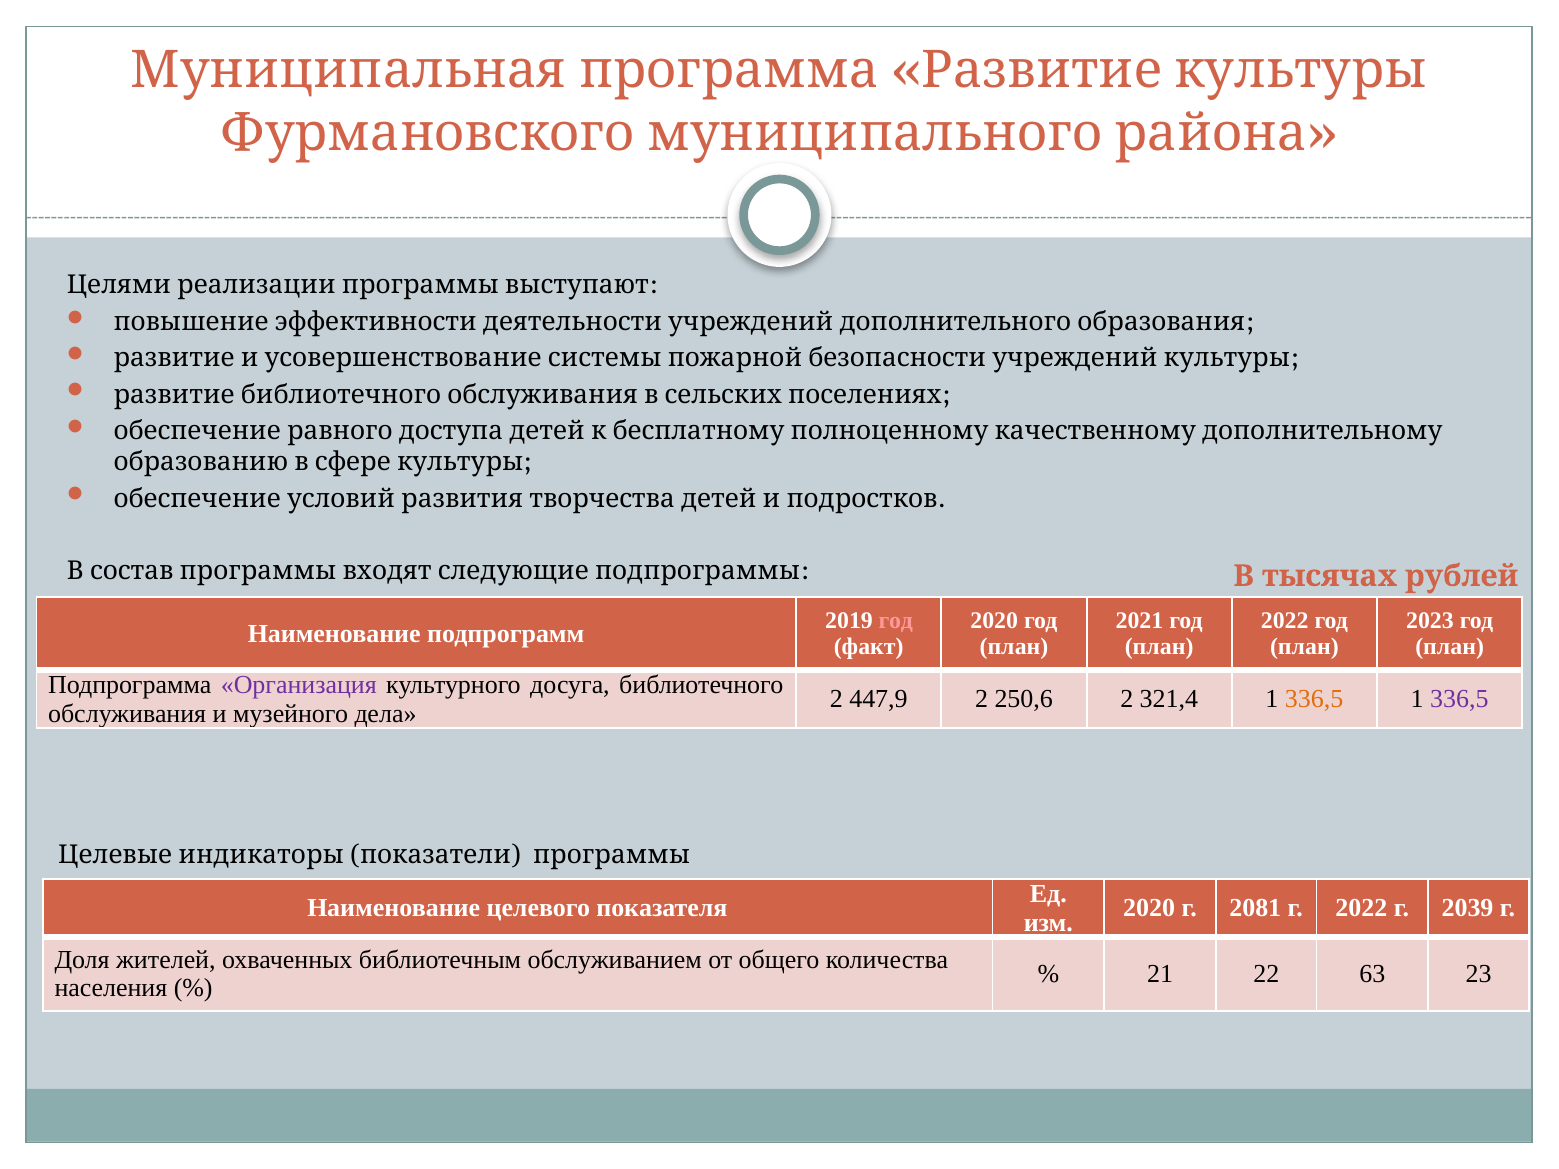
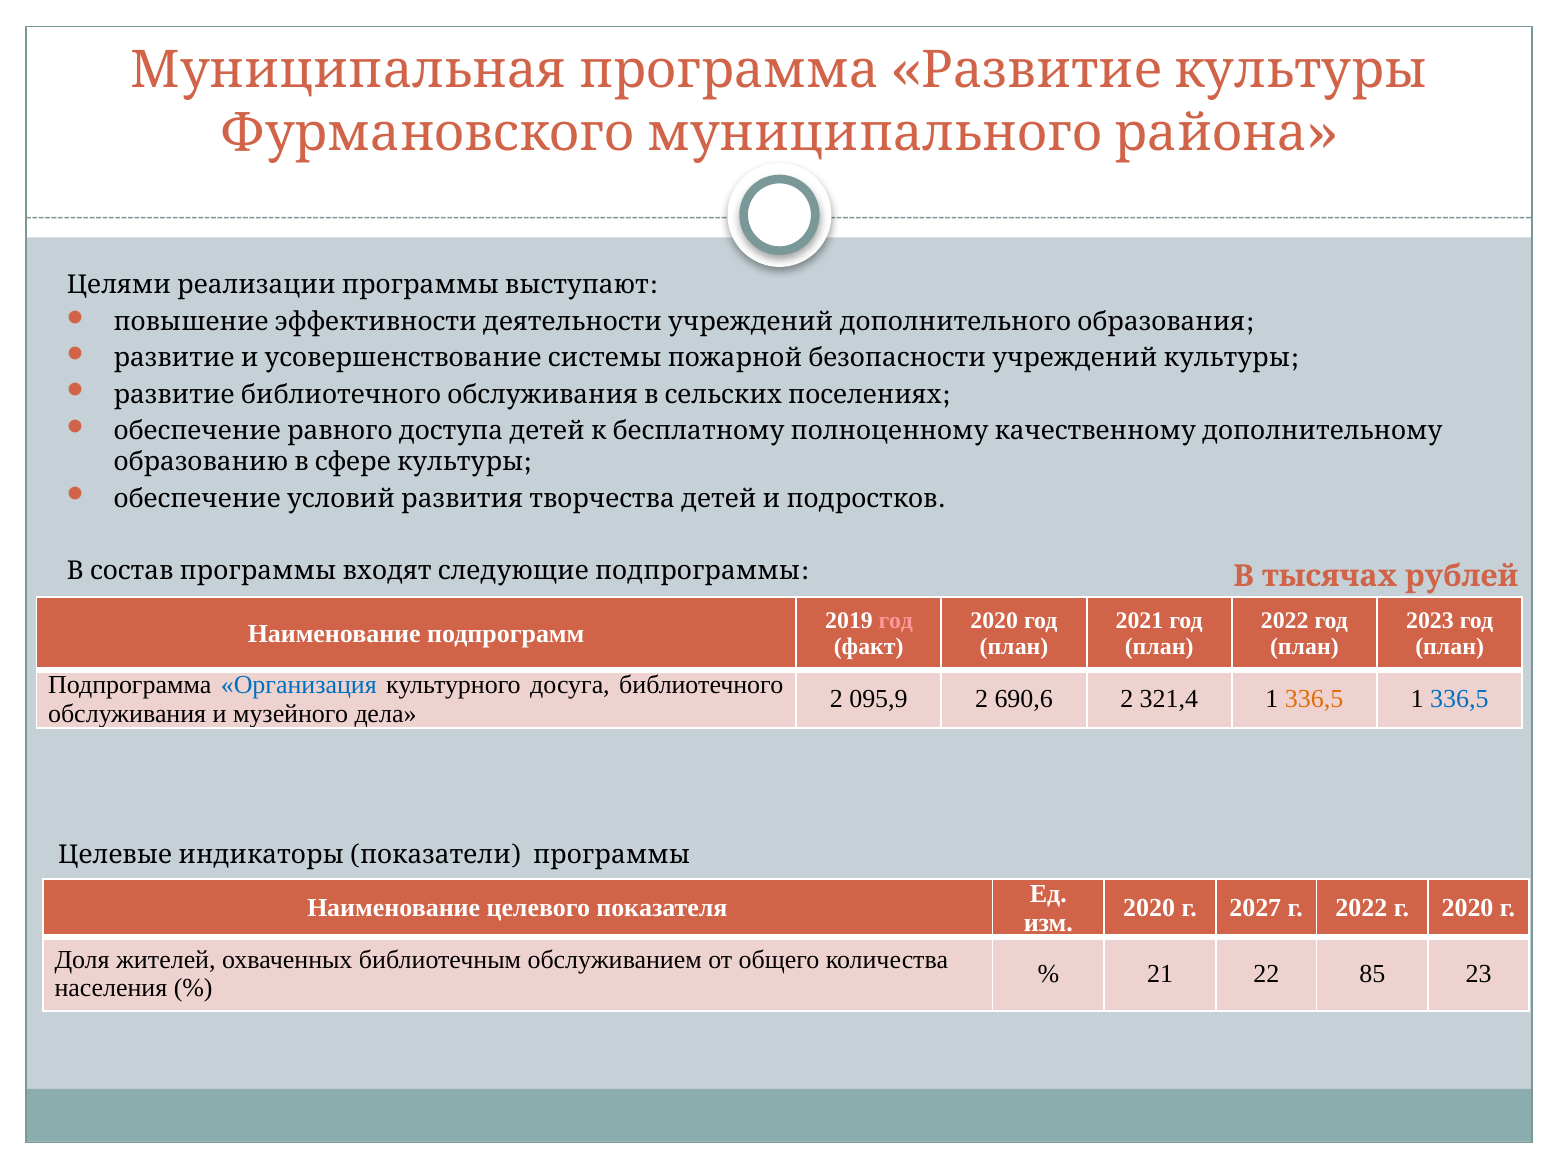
Организация colour: purple -> blue (299, 685)
447,9: 447,9 -> 095,9 (878, 699)
250,6: 250,6 -> 690,6 (1024, 699)
336,5 colour: purple -> blue (1459, 699)
2081: 2081 -> 2027 (1255, 908)
г 2039: 2039 -> 2020 (1468, 908)
63: 63 -> 85 (1372, 974)
